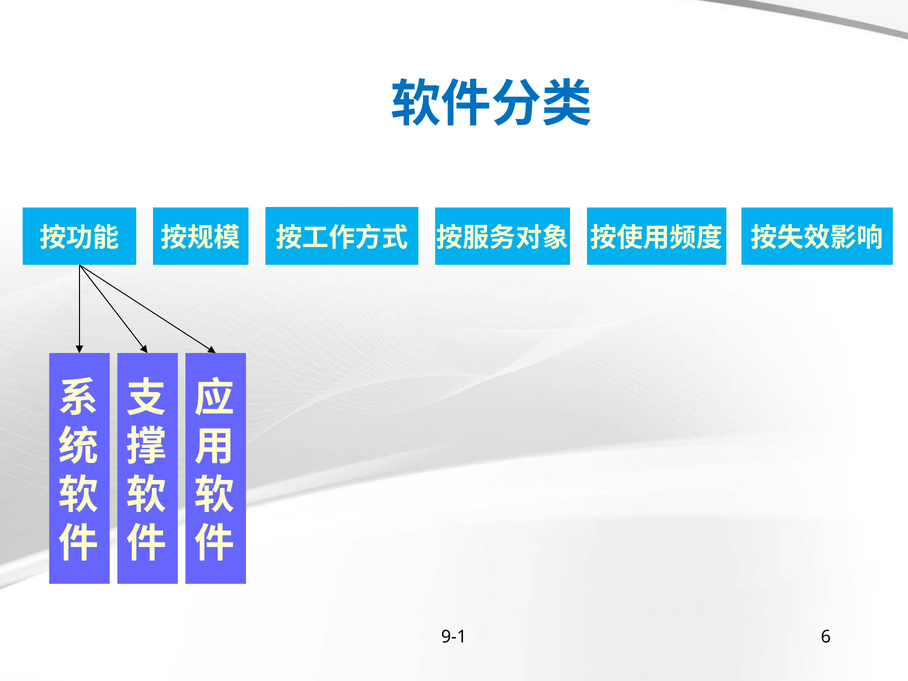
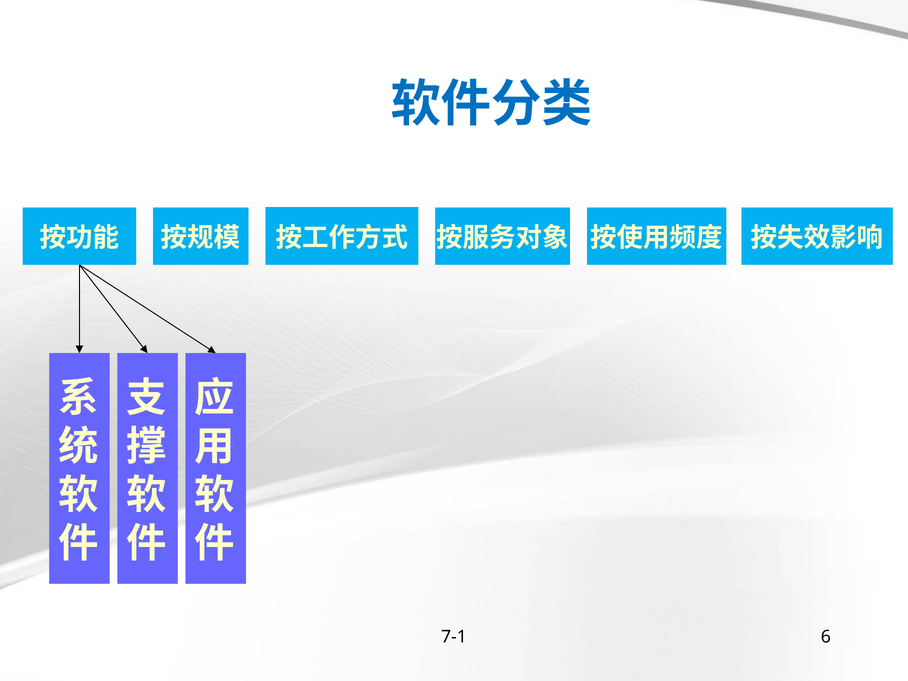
9-1: 9-1 -> 7-1 (454, 637)
